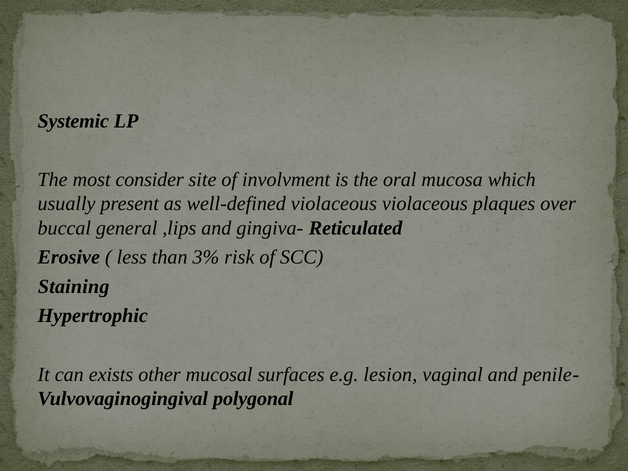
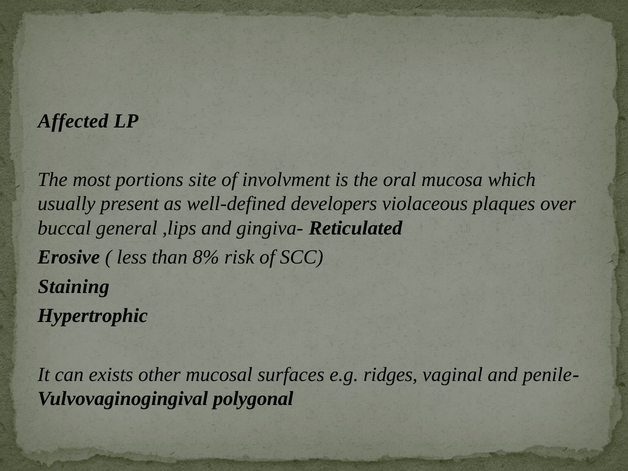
Systemic: Systemic -> Affected (73, 121)
consider: consider -> portions (150, 180)
well-defined violaceous: violaceous -> developers (334, 204)
3%: 3% -> 8% (206, 257)
lesion: lesion -> ridges (391, 374)
